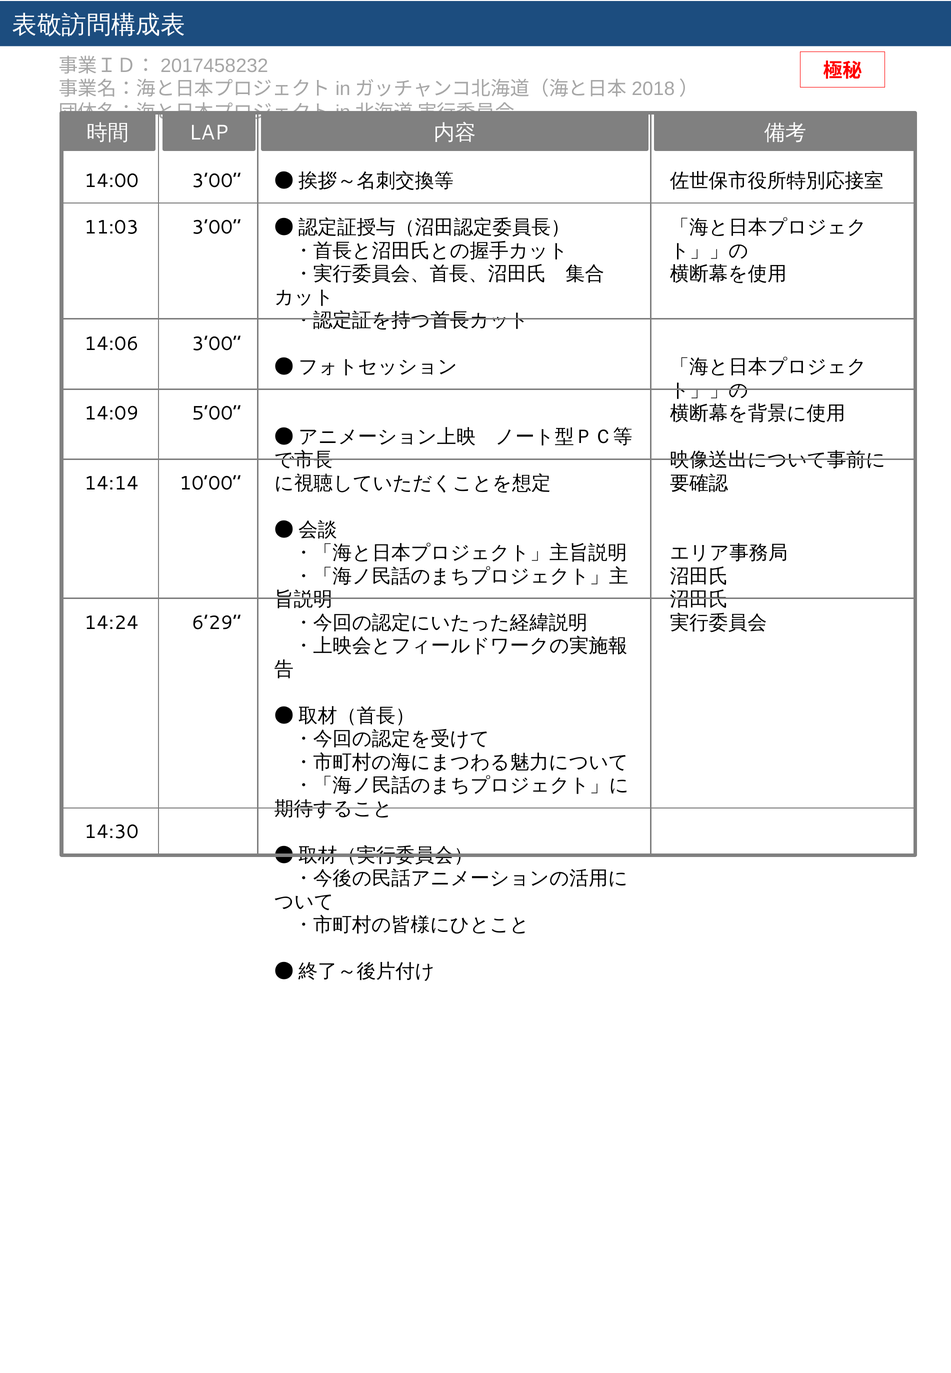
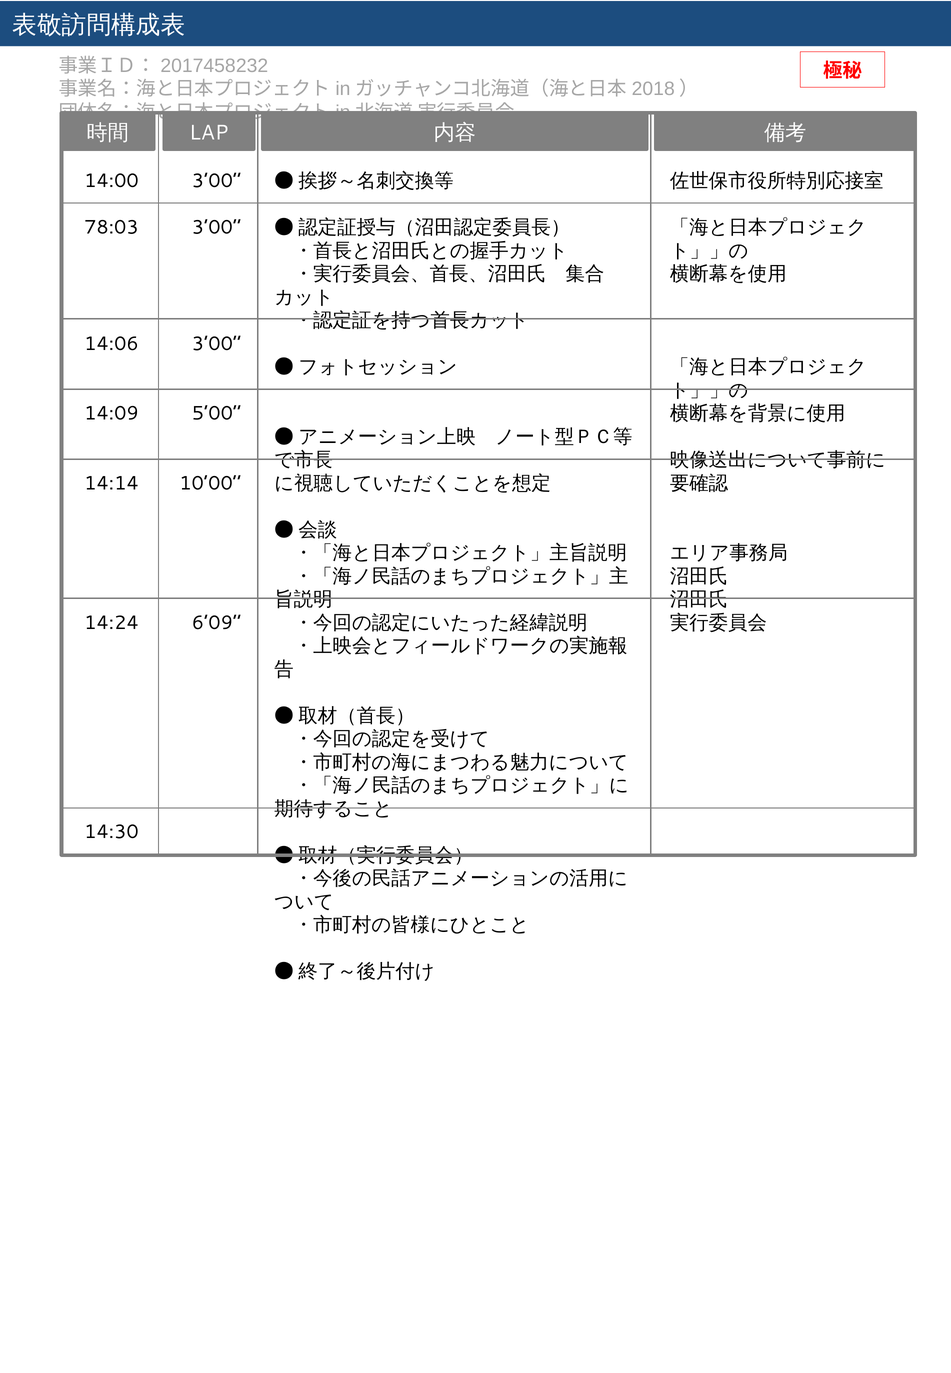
11:03: 11:03 -> 78:03 (111, 228)
6’29: 6’29 -> 6’09 (217, 623)
